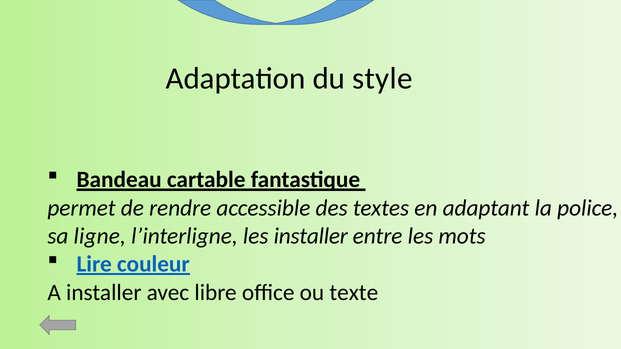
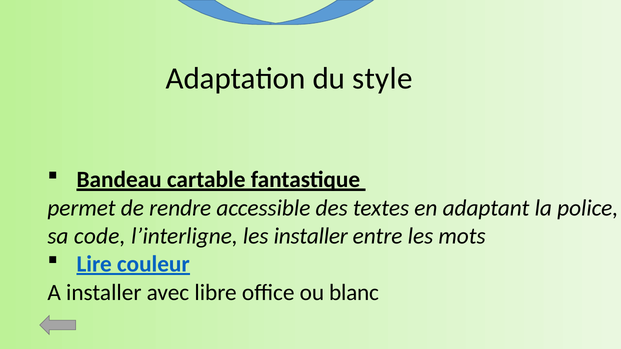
ligne: ligne -> code (100, 236)
texte: texte -> blanc (354, 293)
